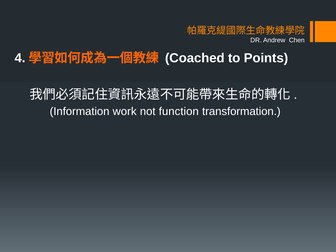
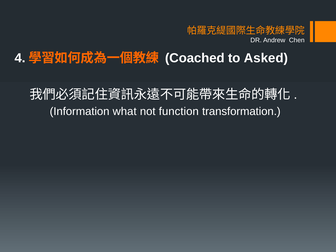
Points: Points -> Asked (266, 58)
work: work -> what (125, 111)
